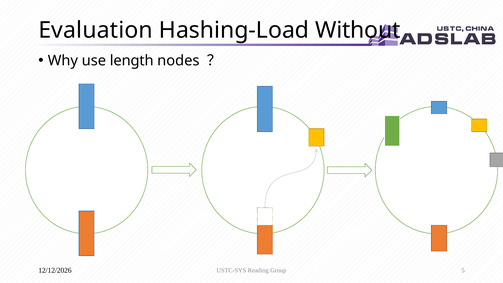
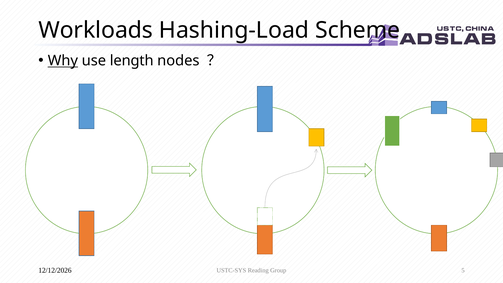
Evaluation: Evaluation -> Workloads (96, 30)
Without: Without -> Scheme (358, 30)
Why underline: none -> present (63, 61)
